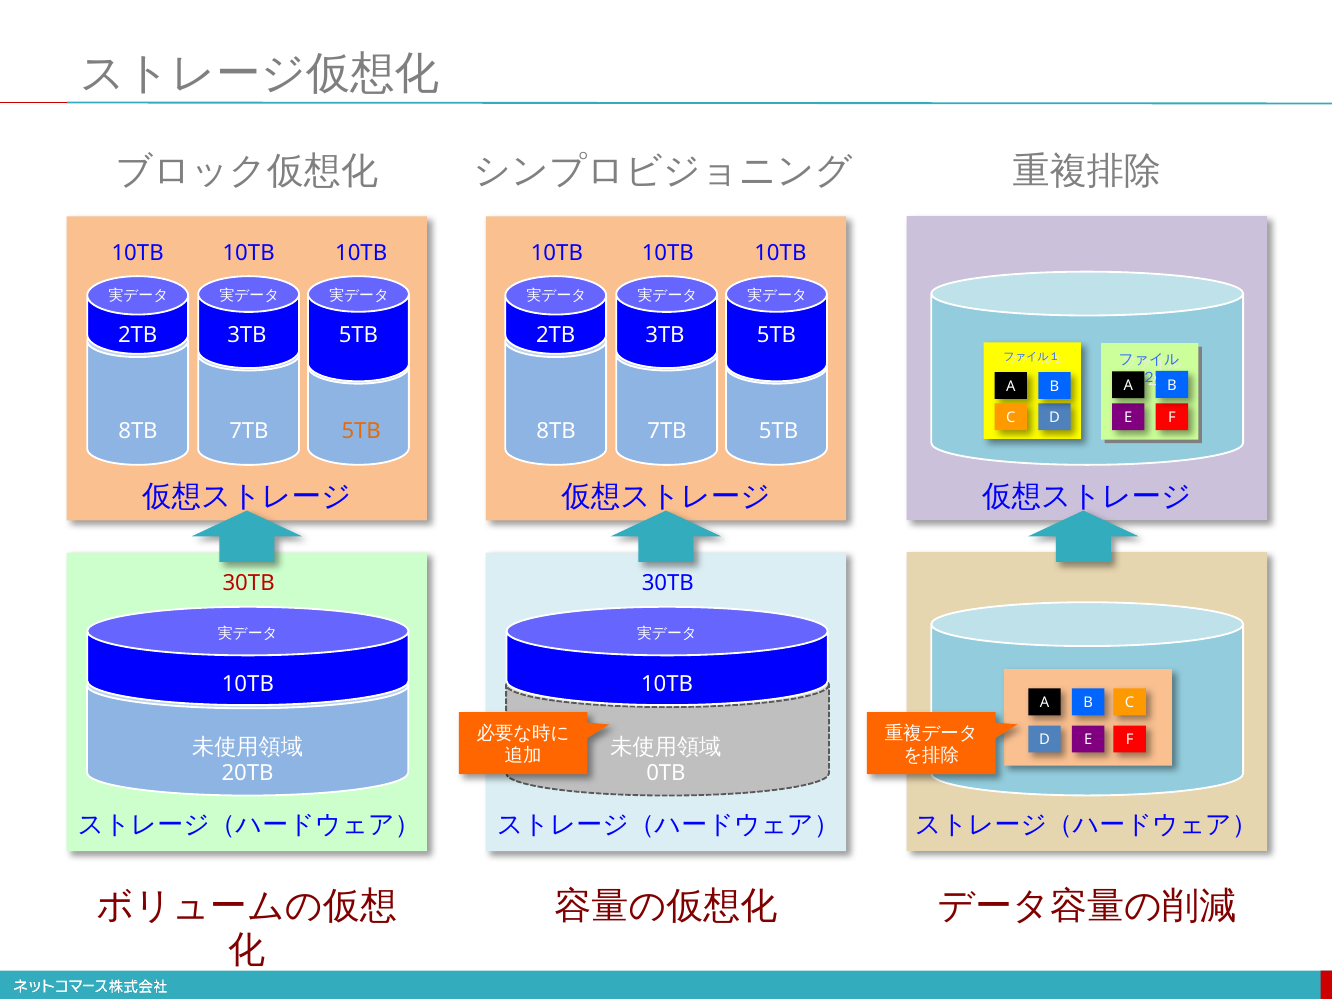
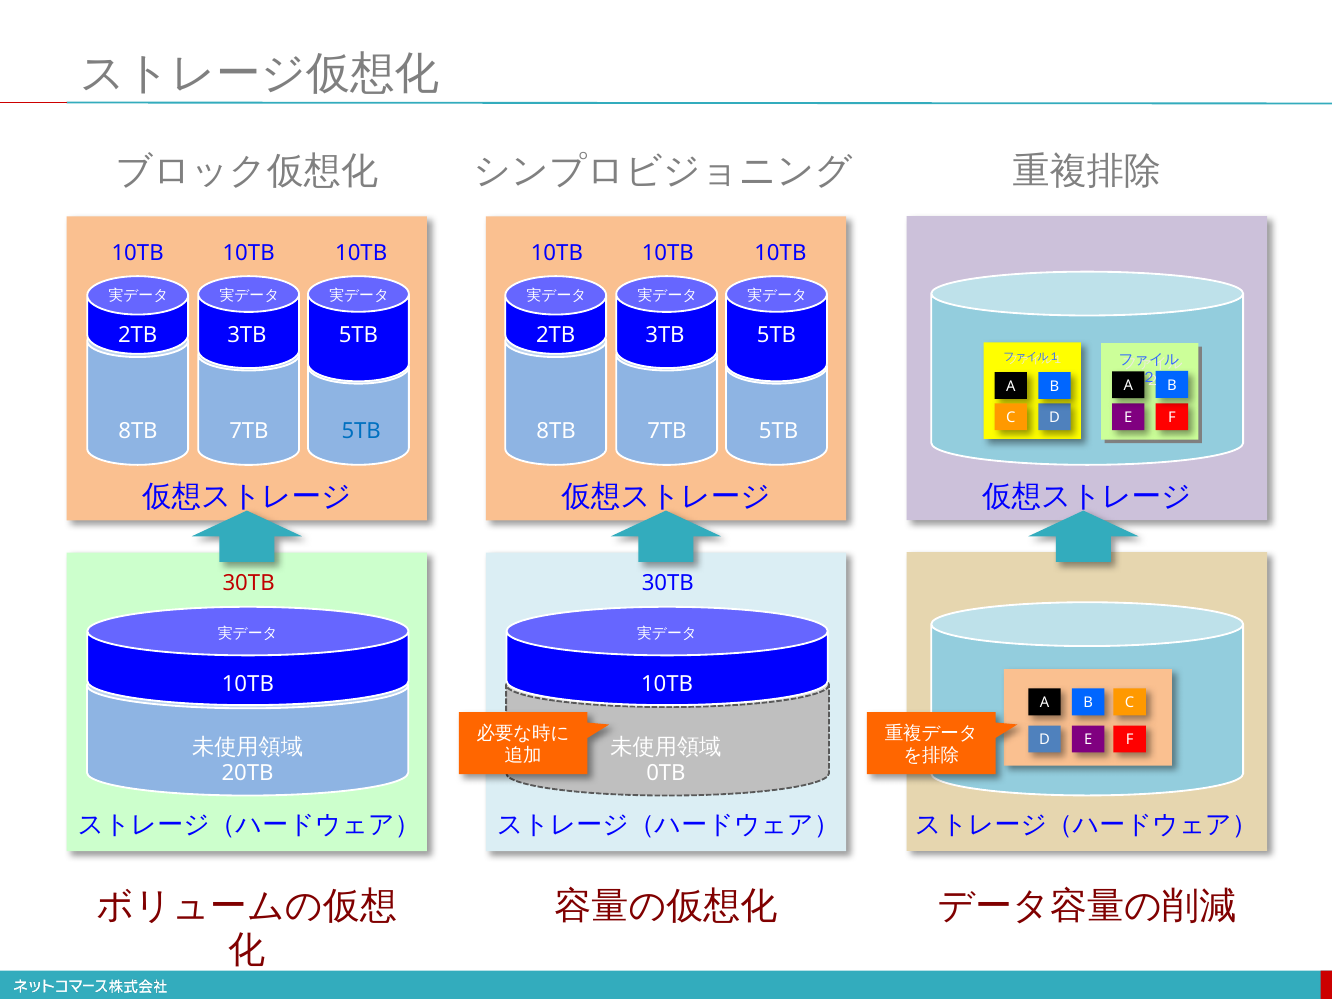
5TB colour: orange -> blue (361, 431)
